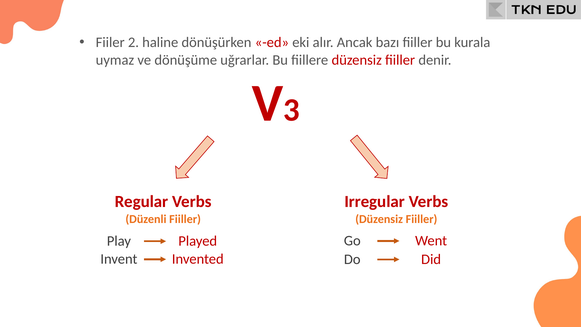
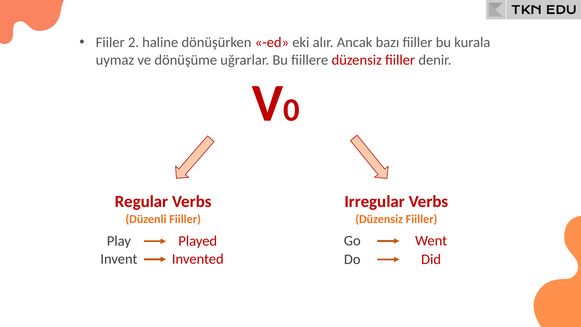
3: 3 -> 0 (291, 110)
